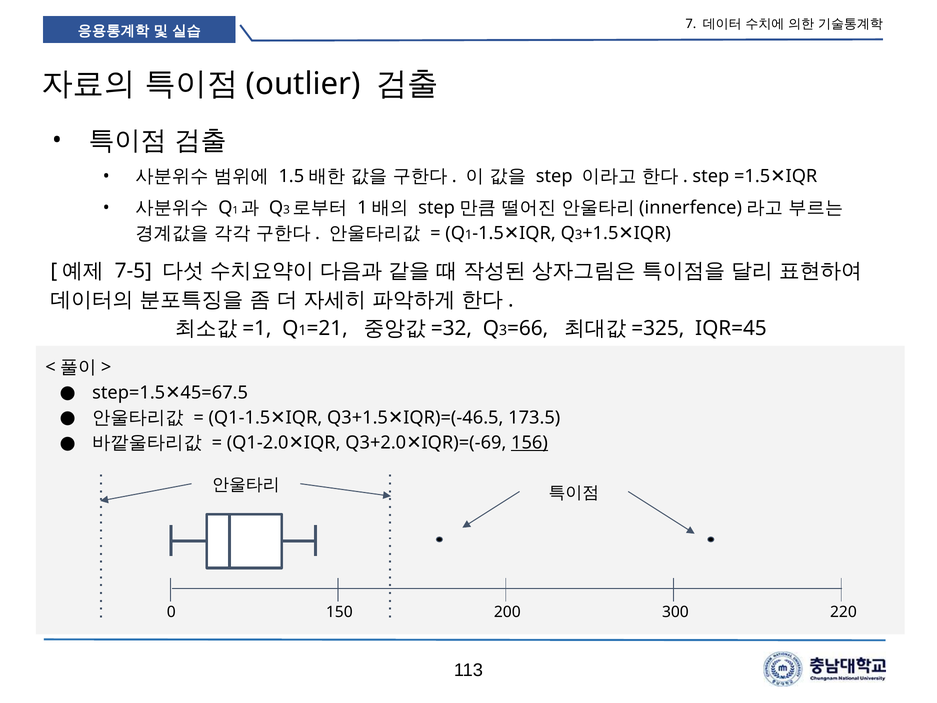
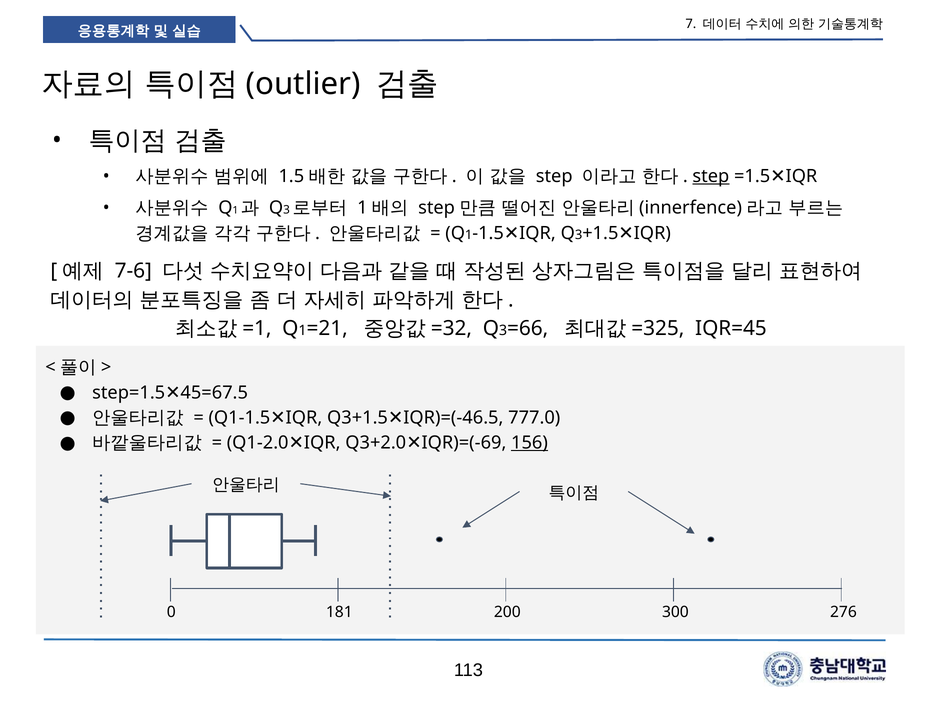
step underline: none -> present (711, 176)
7-5: 7-5 -> 7-6 (133, 271)
173.5: 173.5 -> 777.0 (534, 418)
150: 150 -> 181 (339, 612)
220: 220 -> 276 (843, 612)
